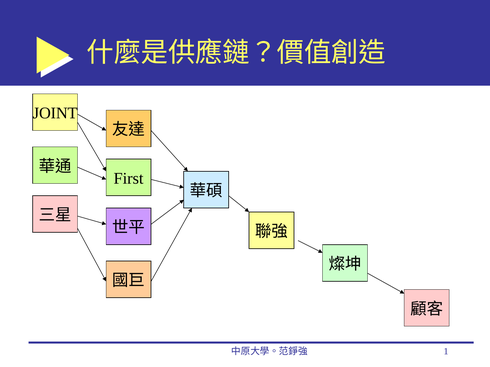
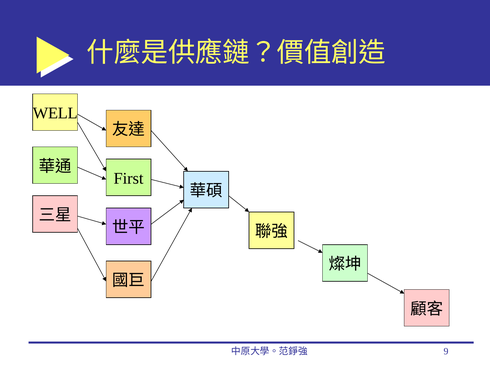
JOINT: JOINT -> WELL (55, 113)
1: 1 -> 9 (446, 352)
